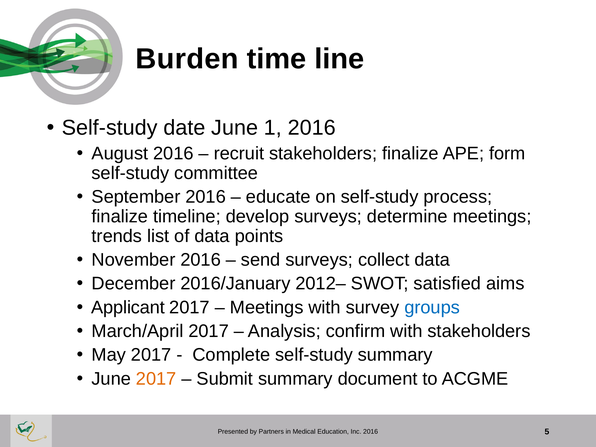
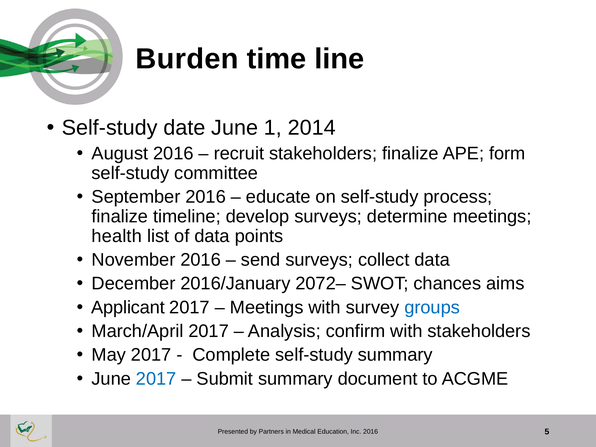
1 2016: 2016 -> 2014 (312, 128)
trends: trends -> health (117, 236)
2012–: 2012– -> 2072– (321, 284)
satisfied: satisfied -> chances (447, 284)
2017 colour: orange -> blue (156, 379)
